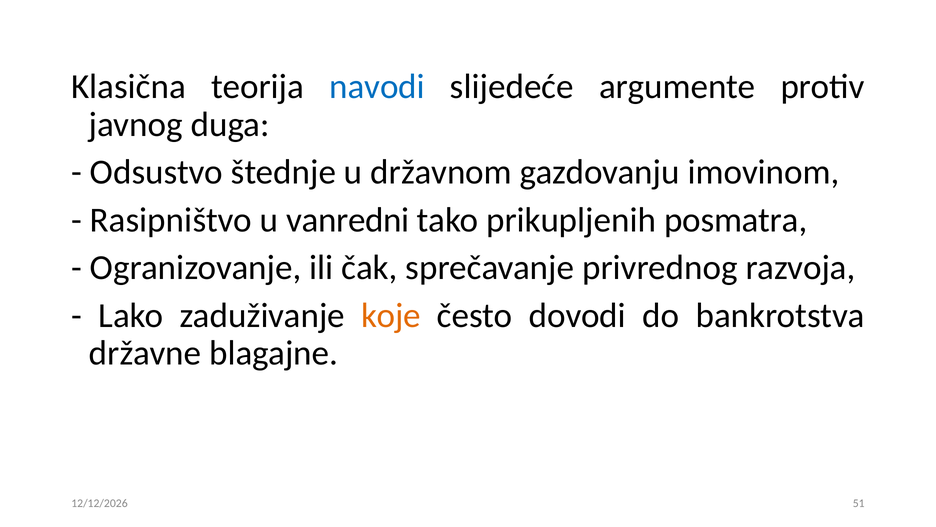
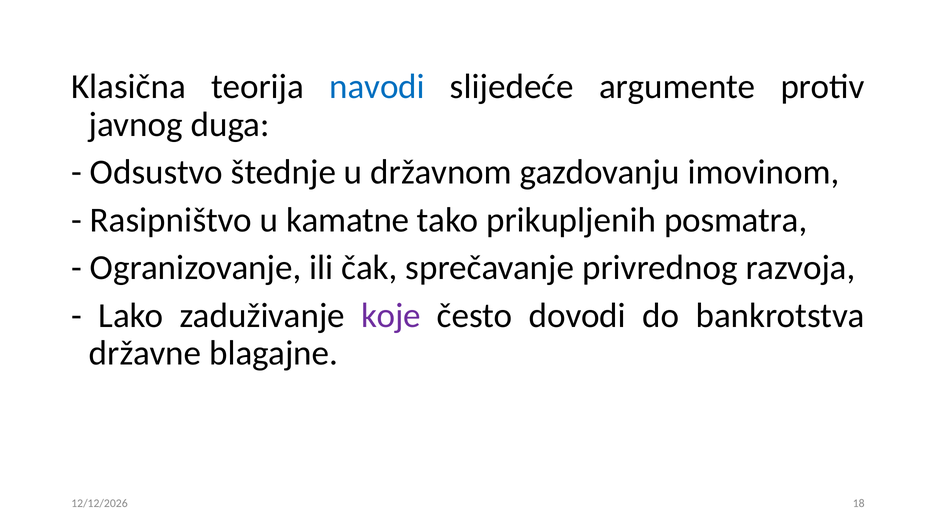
vanredni: vanredni -> kamatne (348, 220)
koje colour: orange -> purple (391, 315)
51: 51 -> 18 (859, 503)
